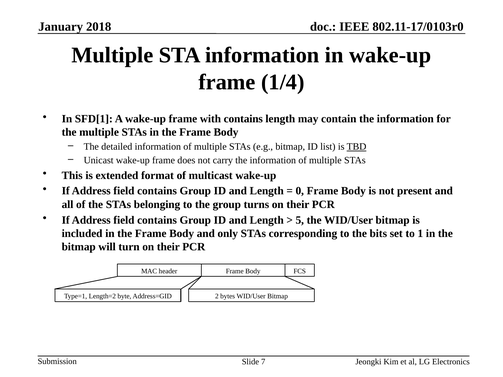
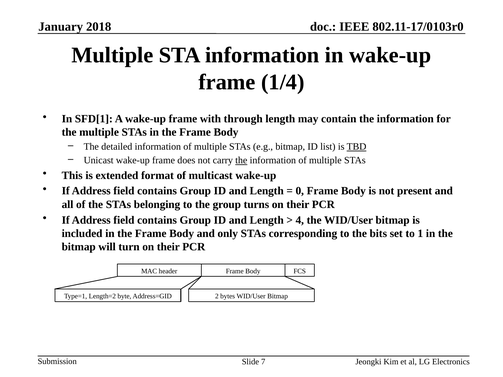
with contains: contains -> through (243, 119)
the underline: none -> present (241, 161)
5: 5 -> 4 (300, 220)
